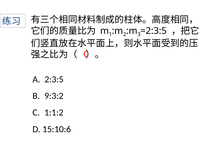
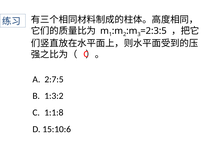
2:3:5: 2:3:5 -> 2:7:5 (54, 80)
9:3:2: 9:3:2 -> 1:3:2 (54, 96)
1:1:2: 1:1:2 -> 1:1:8 (54, 113)
